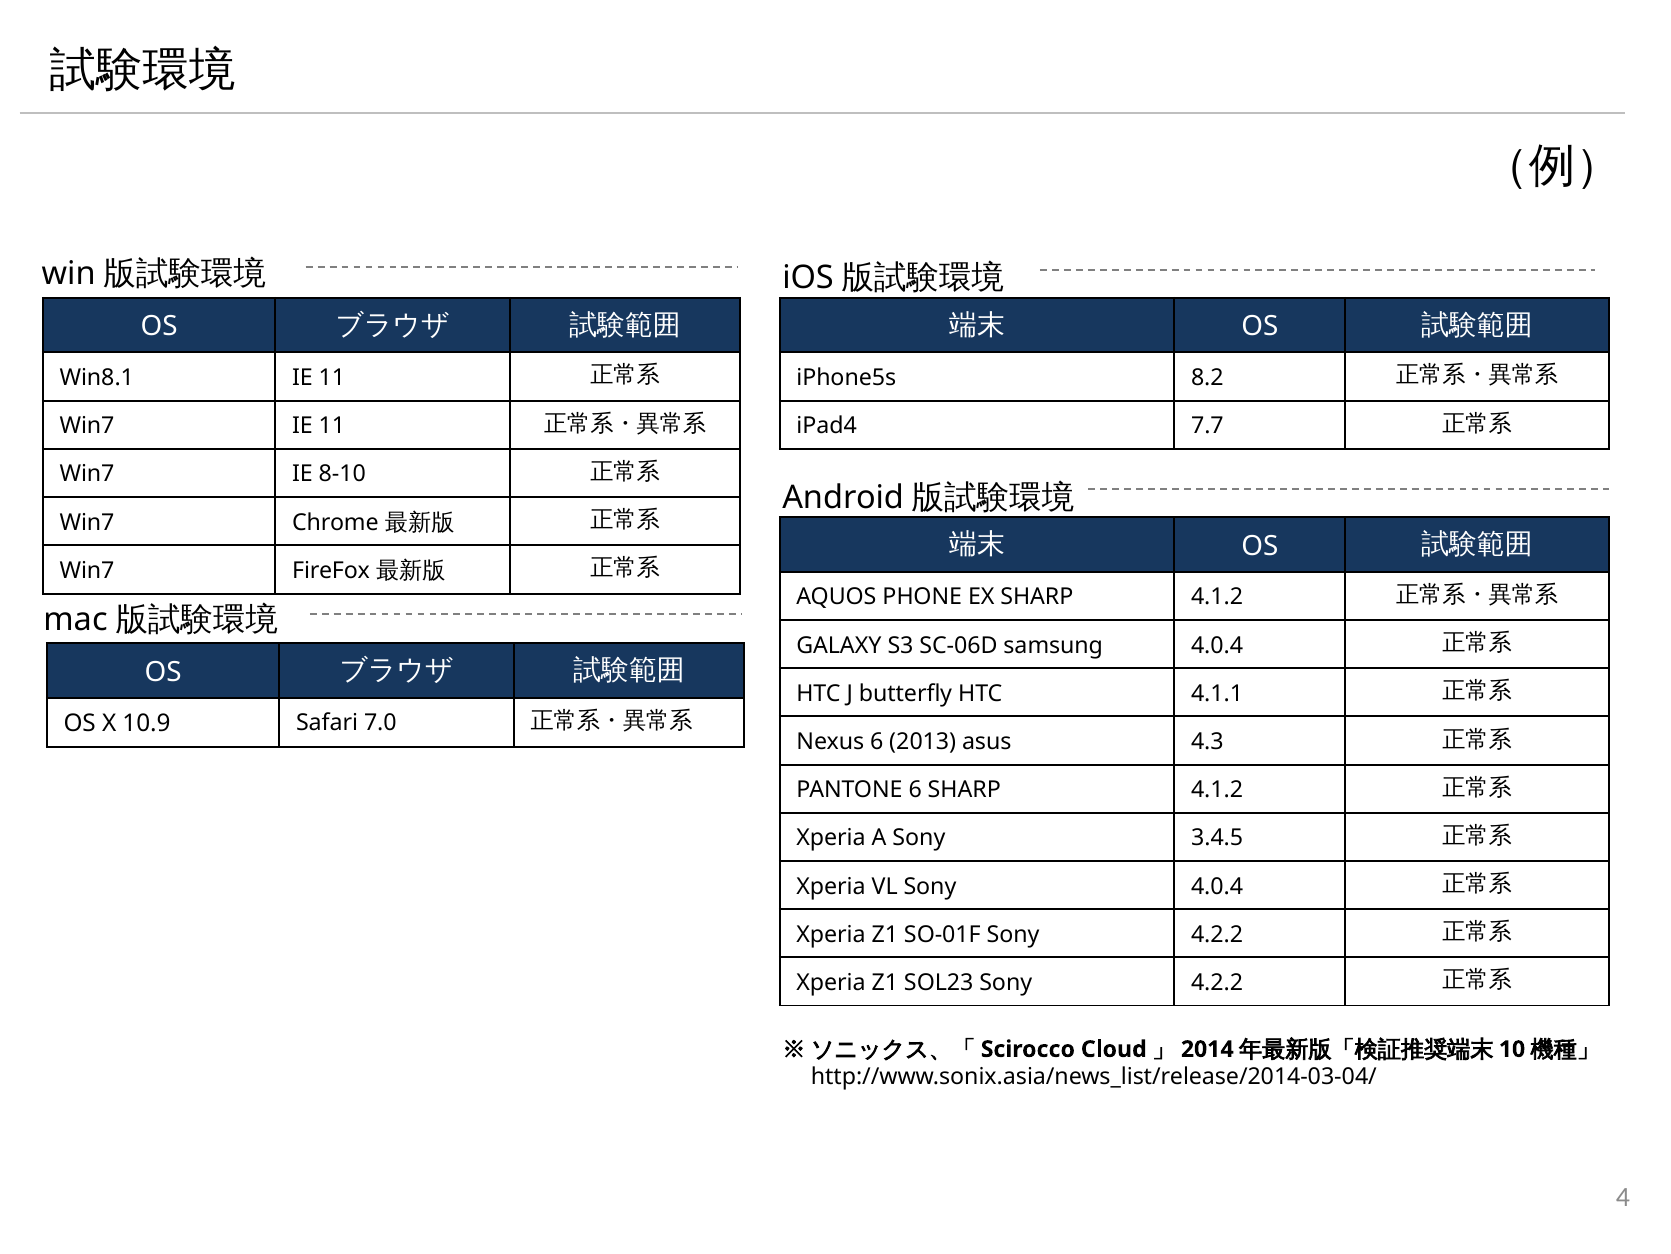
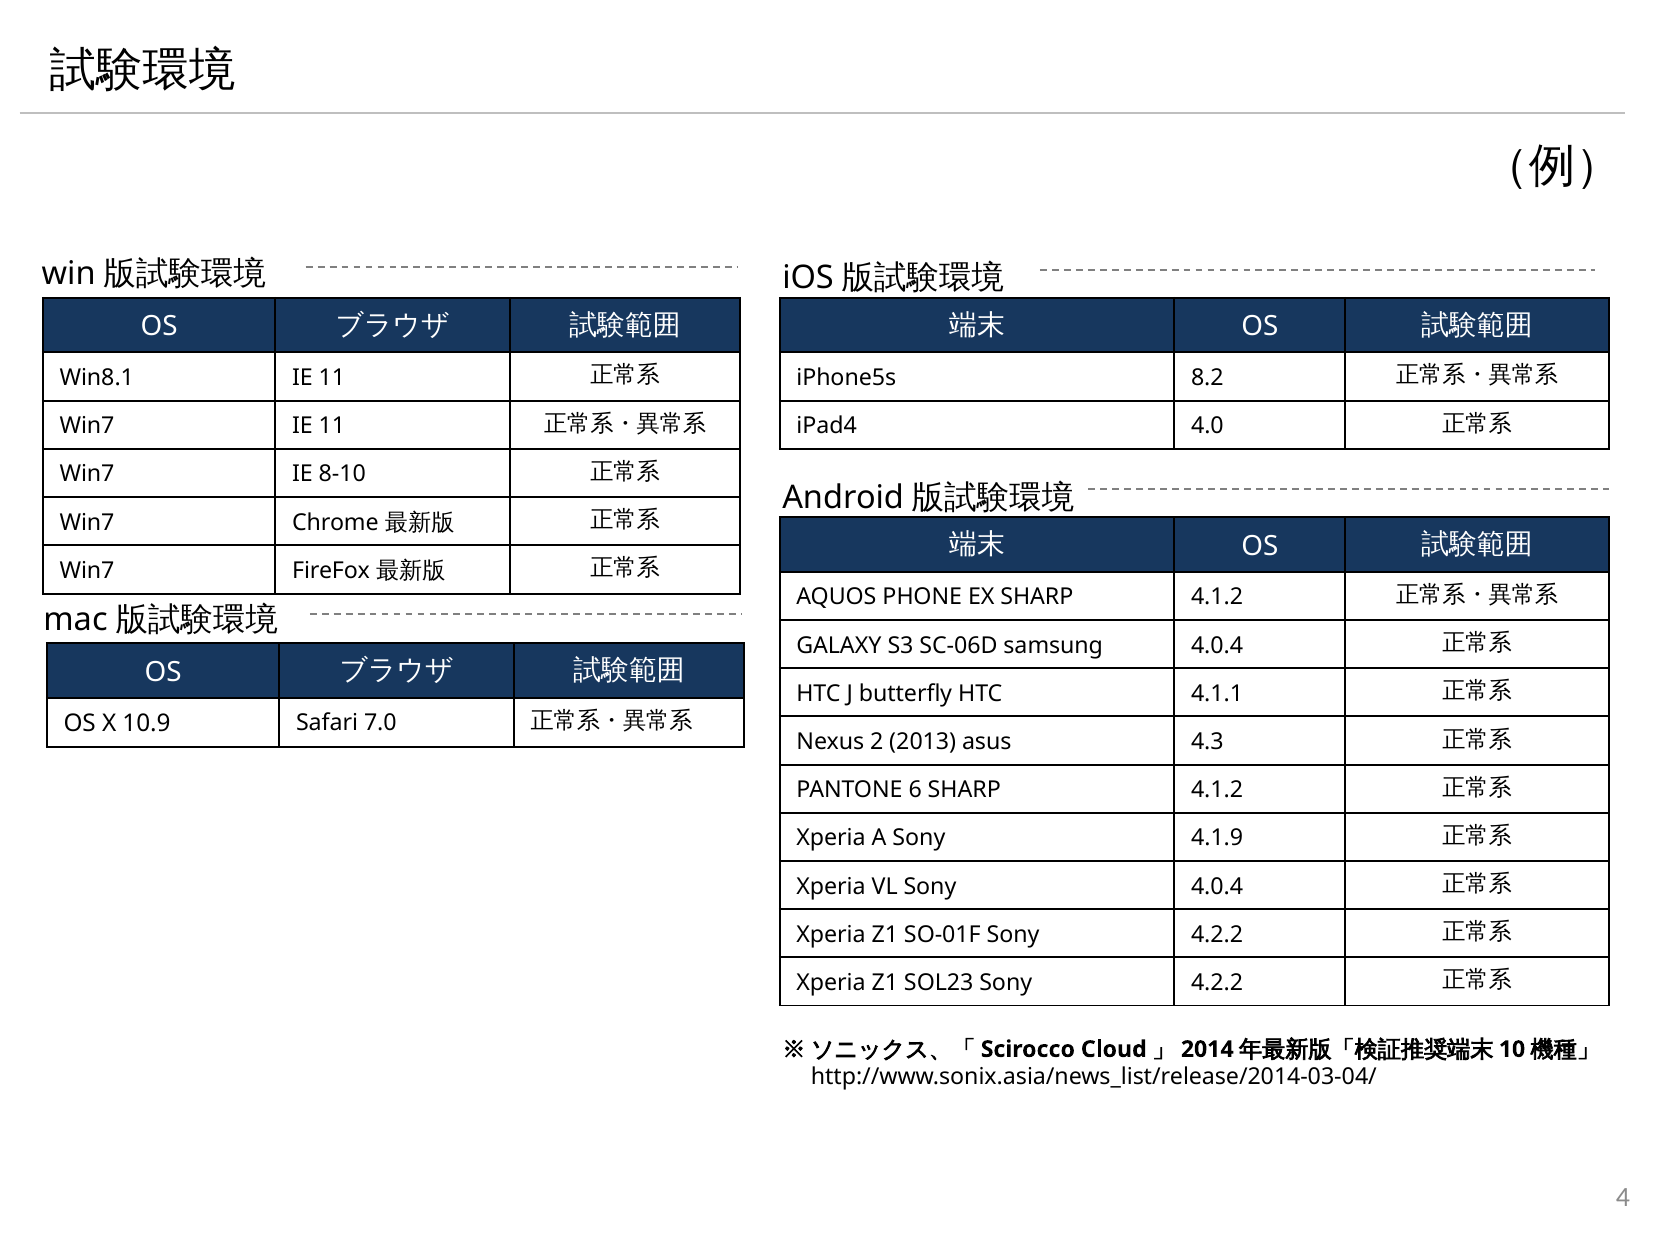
7.7: 7.7 -> 4.0 (1207, 426)
Nexus 6: 6 -> 2 (877, 741)
3.4.5: 3.4.5 -> 4.1.9 (1217, 838)
